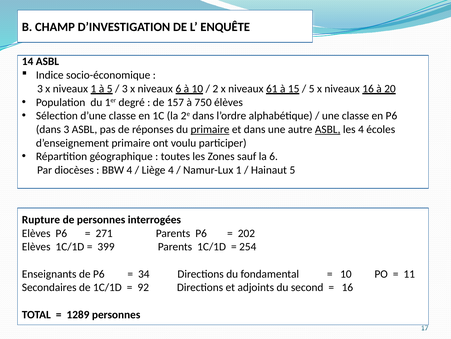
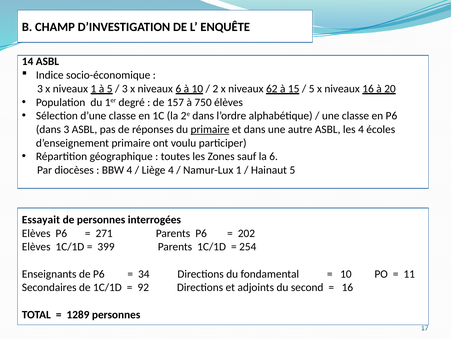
61: 61 -> 62 (272, 89)
ASBL underline: present -> none (328, 129)
Rupture: Rupture -> Essayait (41, 219)
